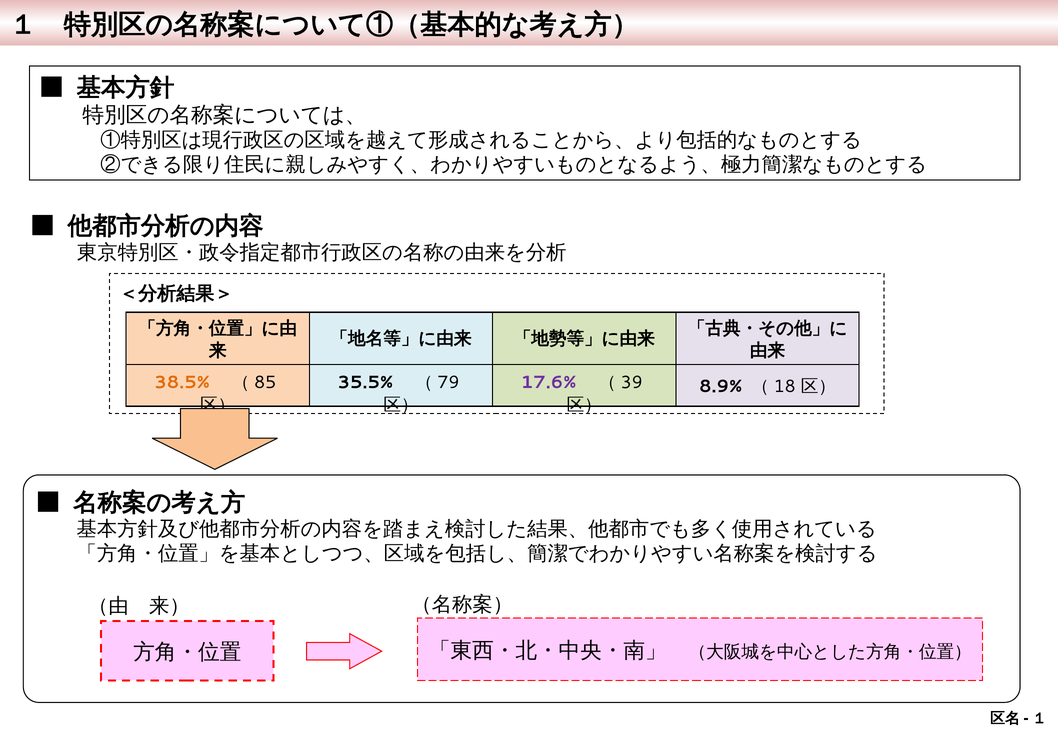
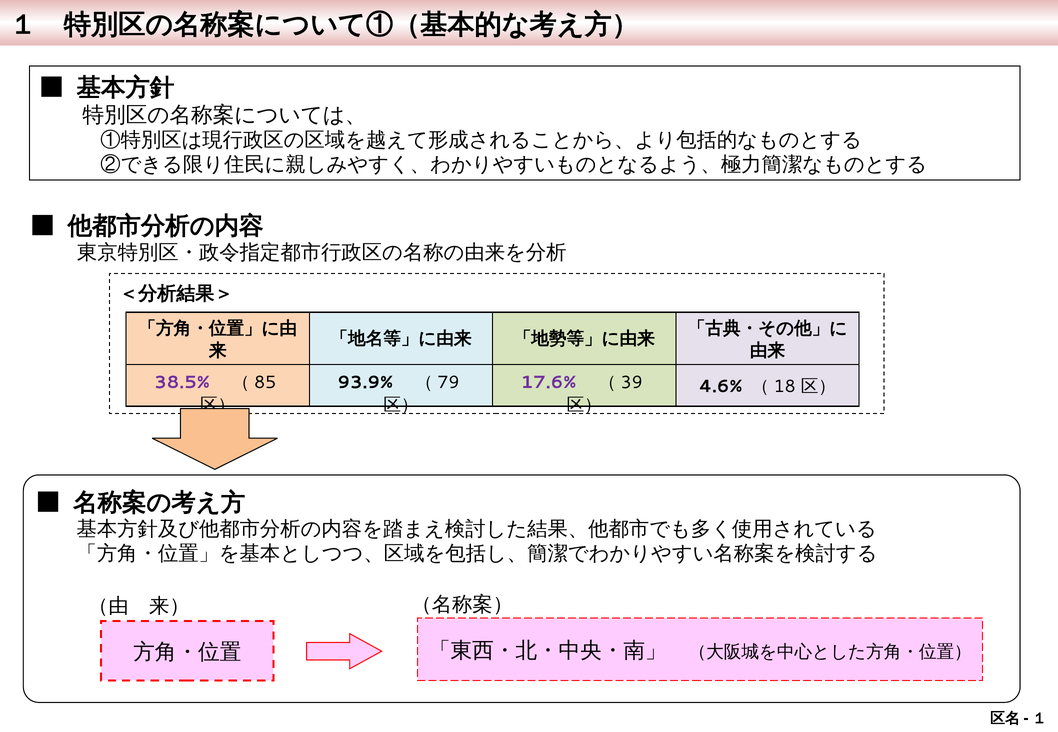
38.5% colour: orange -> purple (182, 383)
35.5%: 35.5% -> 93.9% (365, 383)
8.9%: 8.9% -> 4.6% (721, 386)
